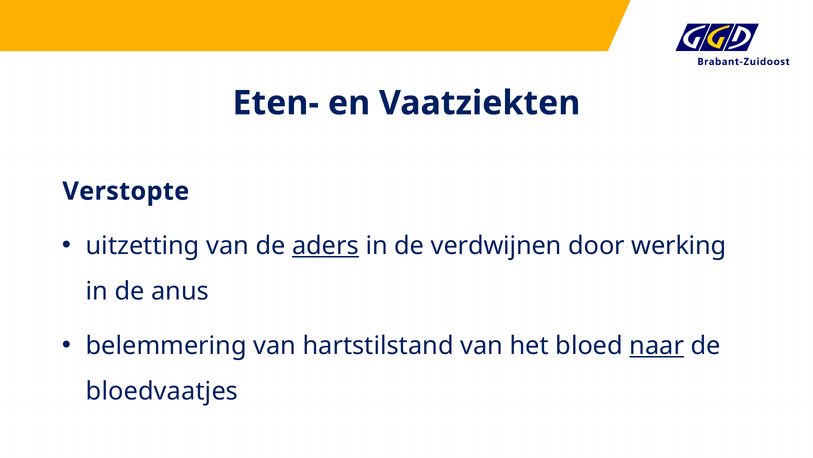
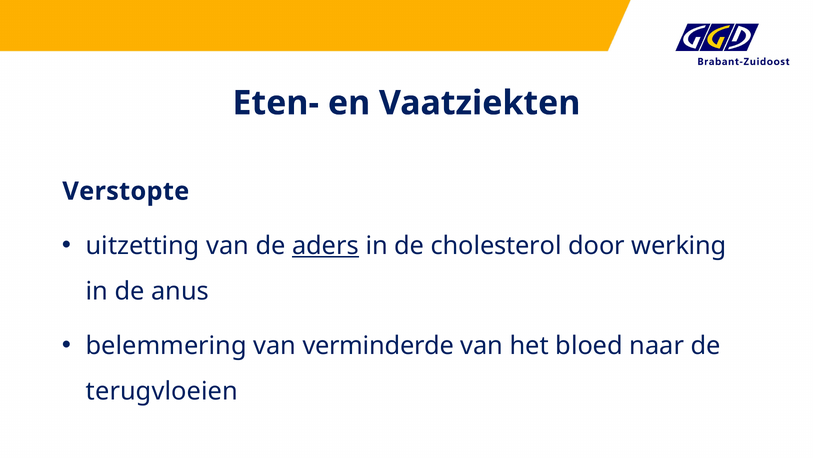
verdwijnen: verdwijnen -> cholesterol (496, 245)
hartstilstand: hartstilstand -> verminderde (378, 345)
naar underline: present -> none (657, 345)
bloedvaatjes: bloedvaatjes -> terugvloeien (162, 391)
